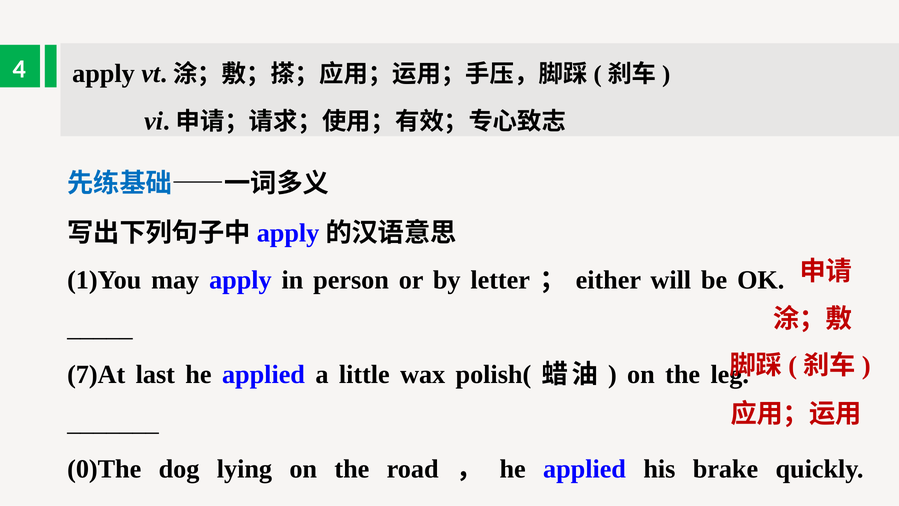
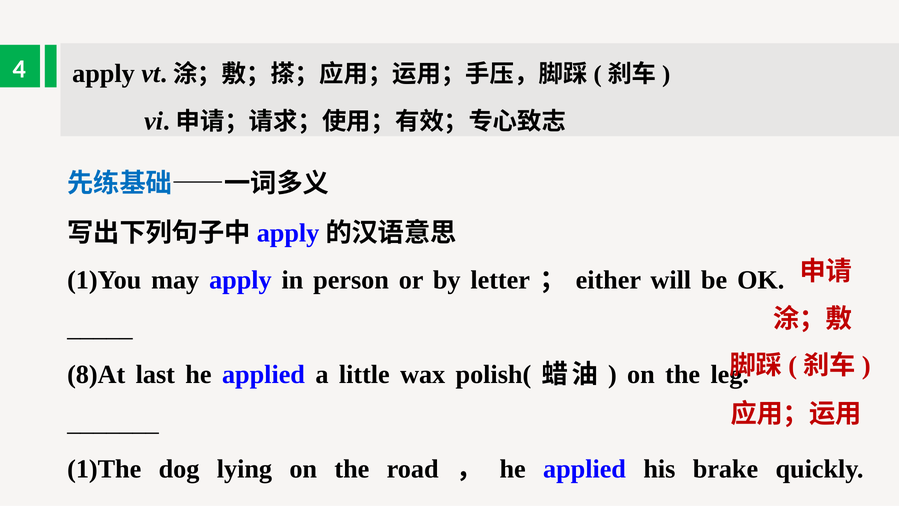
7)At: 7)At -> 8)At (96, 375)
0)The: 0)The -> 1)The (104, 469)
